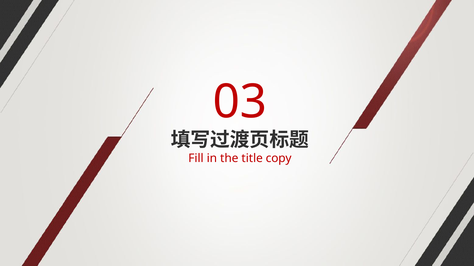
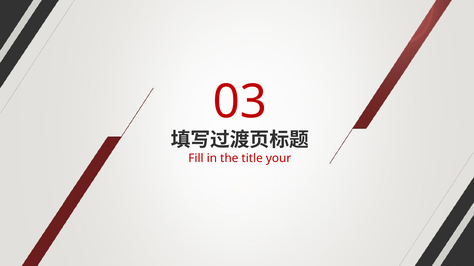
copy: copy -> your (279, 159)
